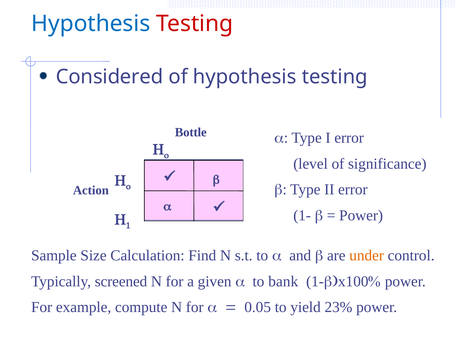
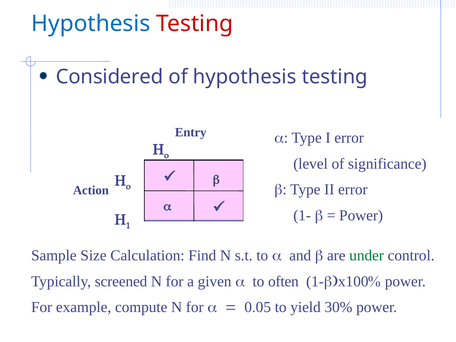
Bottle: Bottle -> Entry (191, 132)
under colour: orange -> green (367, 256)
bank: bank -> often (283, 281)
23%: 23% -> 30% (338, 307)
